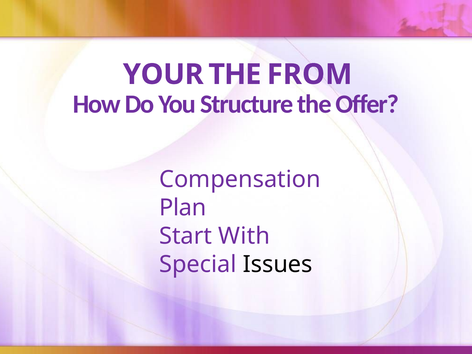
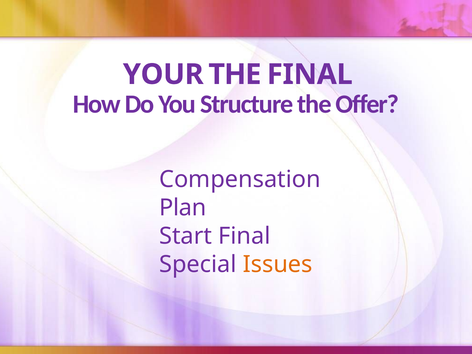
THE FROM: FROM -> FINAL (310, 74)
Start With: With -> Final (244, 236)
Issues colour: black -> orange (278, 264)
